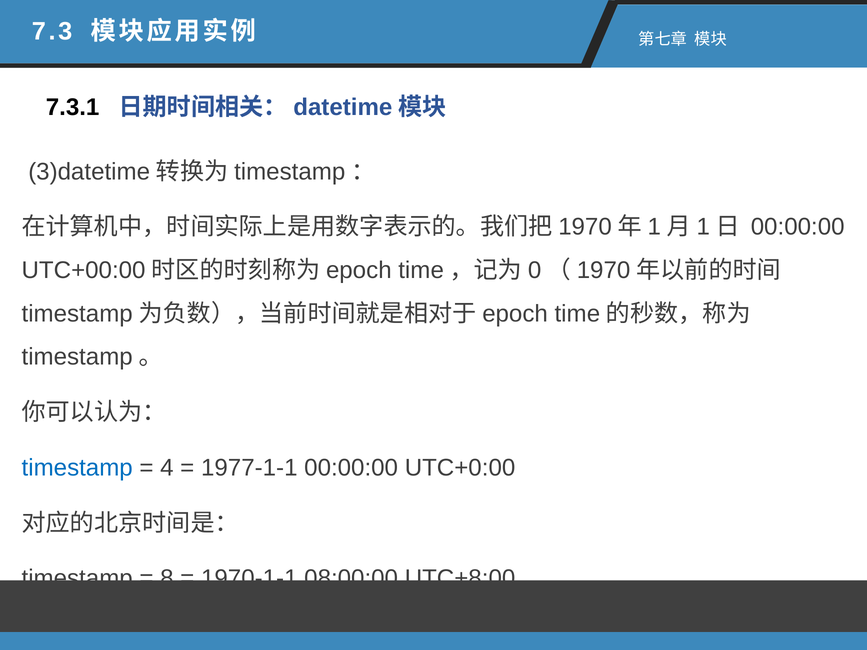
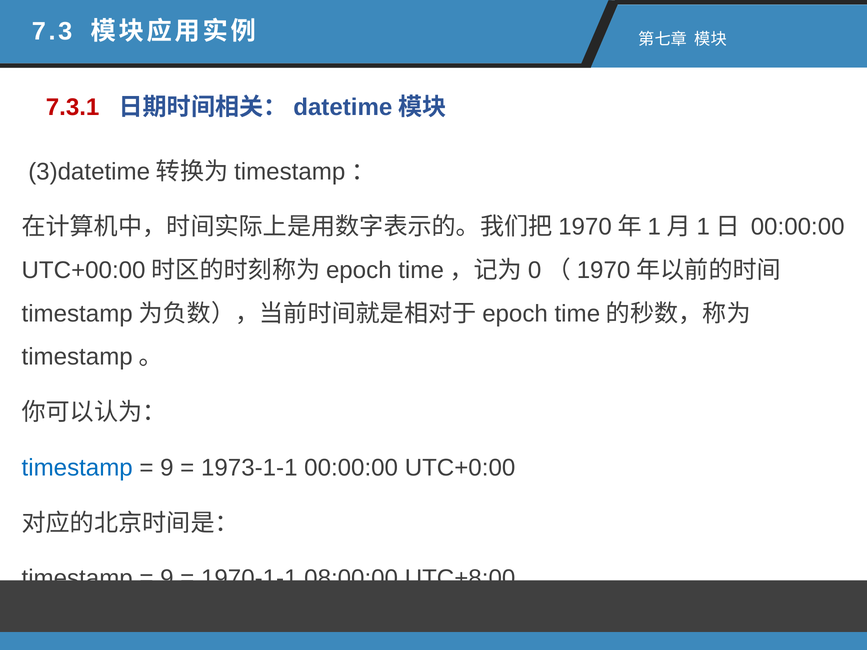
7.3.1 colour: black -> red (73, 107)
4: 4 -> 9 (167, 468)
1977-1-1: 1977-1-1 -> 1973-1-1 (249, 468)
8: 8 -> 9 (167, 579)
